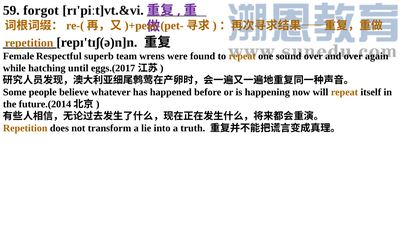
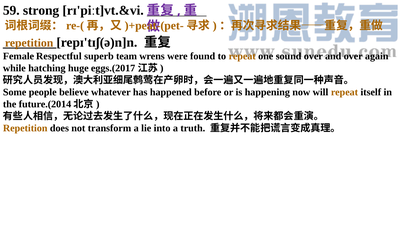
forgot: forgot -> strong (41, 10)
until: until -> huge (78, 68)
